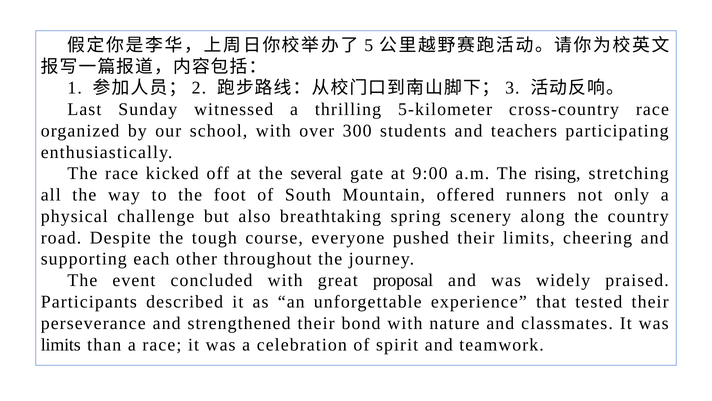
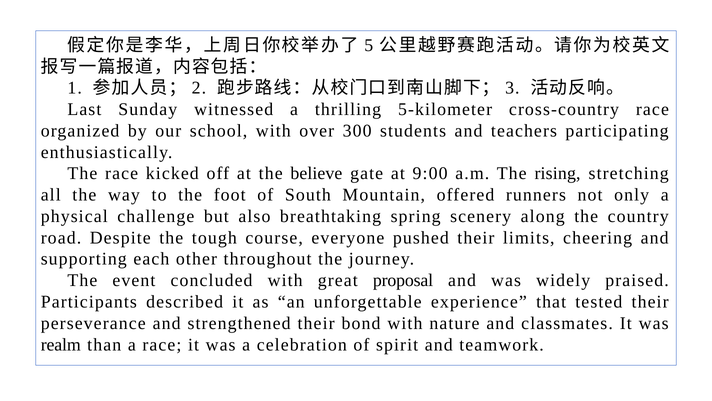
several: several -> believe (316, 173)
limits: limits -> realm (61, 344)
